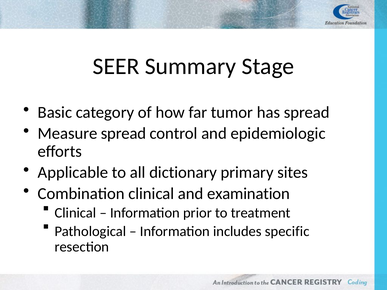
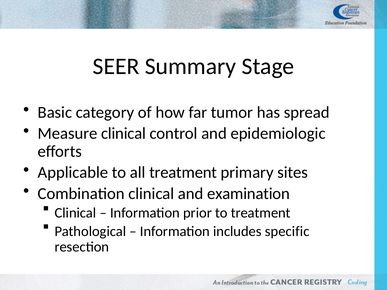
Measure spread: spread -> clinical (123, 134)
all dictionary: dictionary -> treatment (183, 173)
